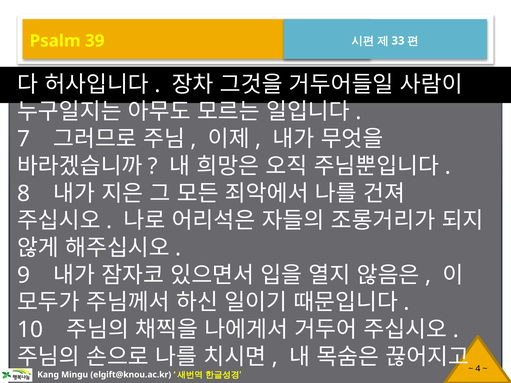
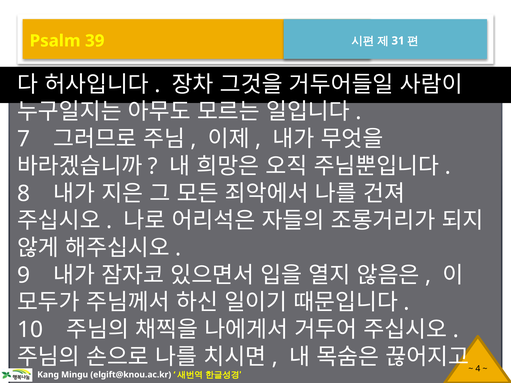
33: 33 -> 31 (398, 41)
